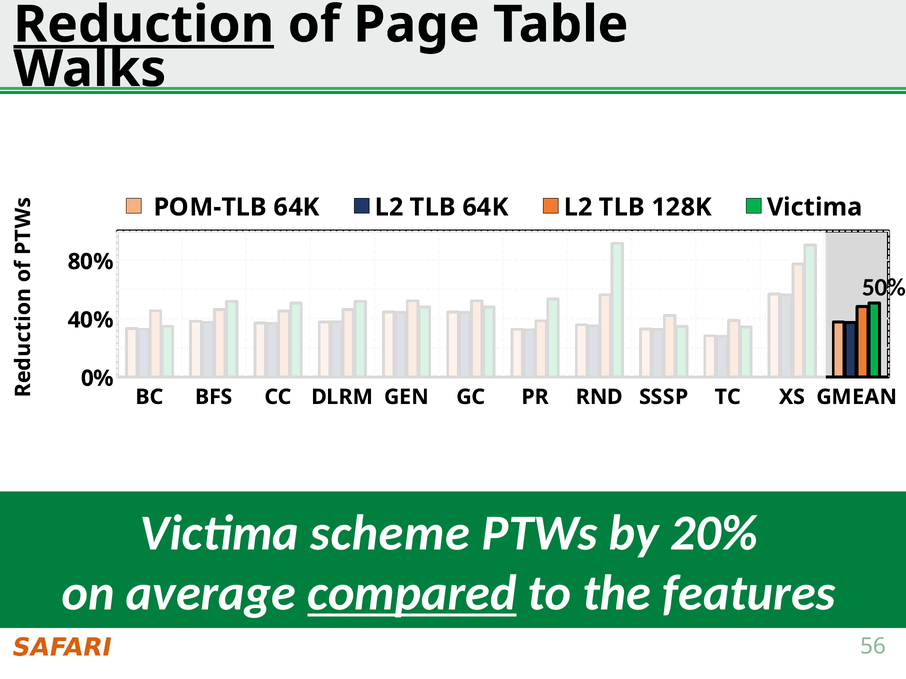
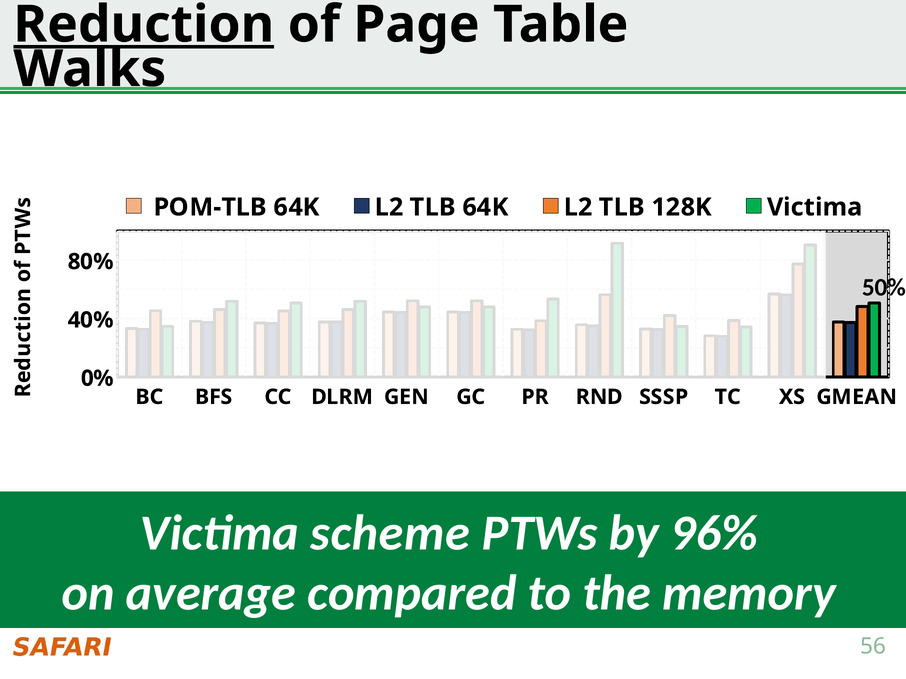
20%: 20% -> 96% (714, 533)
compared underline: present -> none (412, 594)
features: features -> memory (749, 594)
